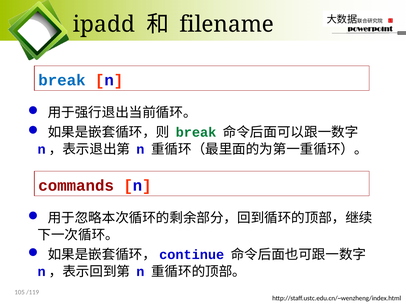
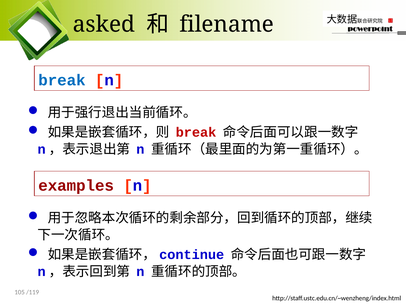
ipadd: ipadd -> asked (104, 24)
break colour: green -> red (196, 133)
commands: commands -> examples (76, 186)
